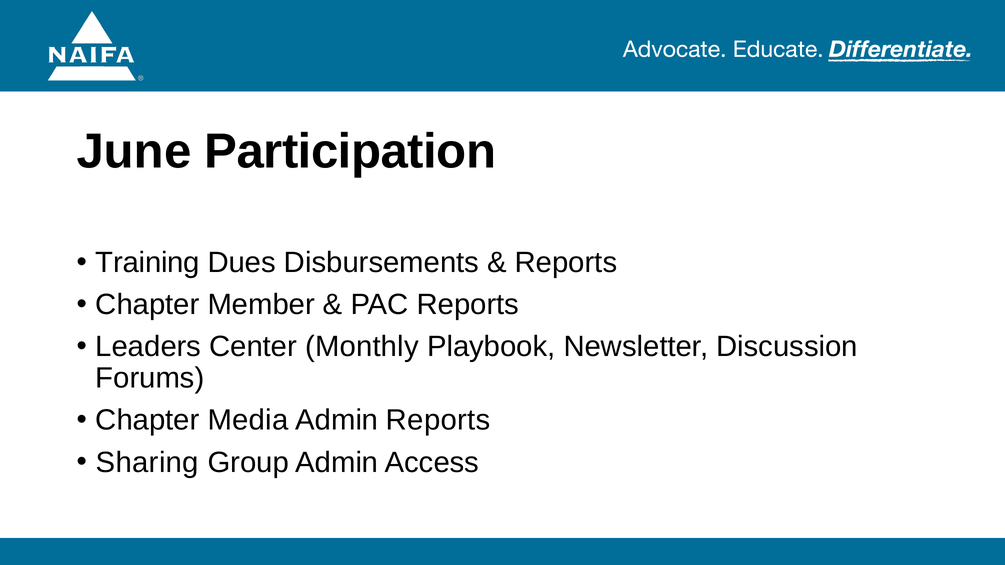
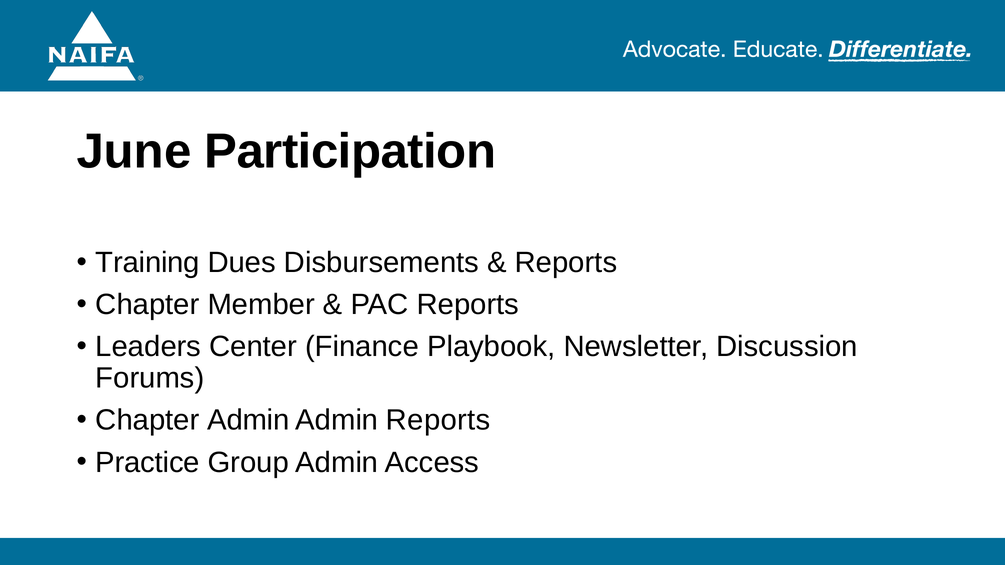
Monthly: Monthly -> Finance (362, 347)
Chapter Media: Media -> Admin (248, 421)
Sharing: Sharing -> Practice (148, 463)
